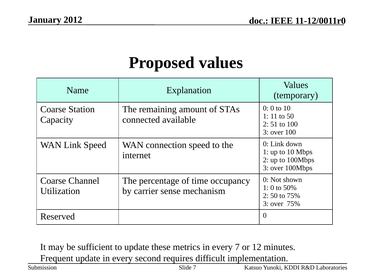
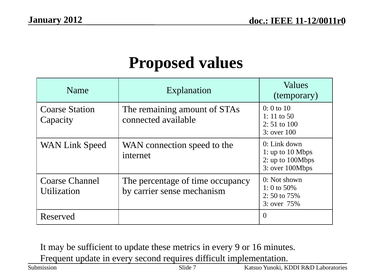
every 7: 7 -> 9 (237, 247)
12: 12 -> 16 (257, 247)
